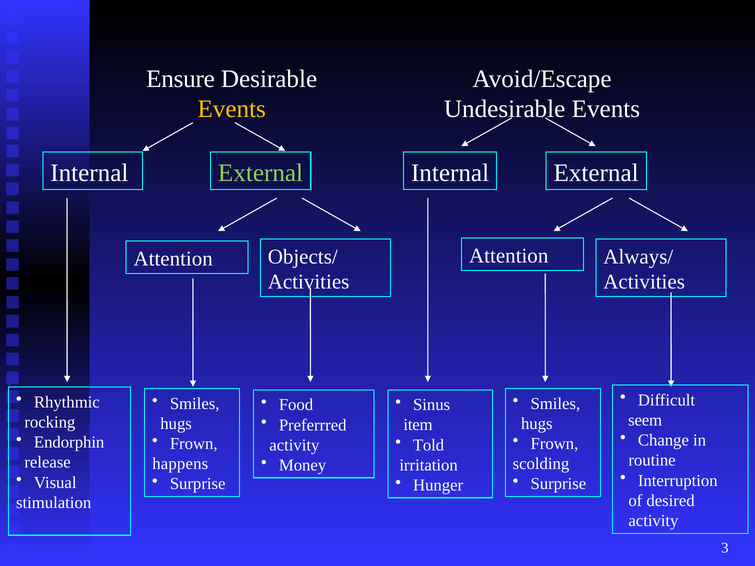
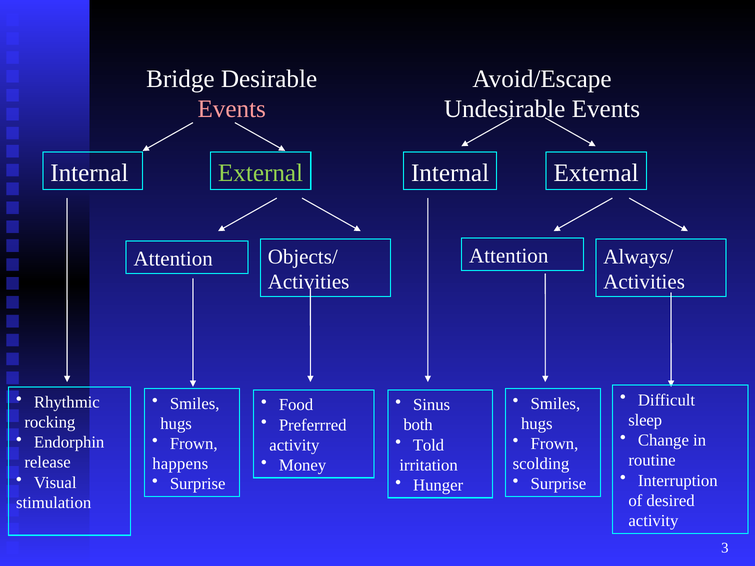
Ensure: Ensure -> Bridge (180, 79)
Events colour: yellow -> pink (232, 109)
seem: seem -> sleep (645, 420)
item: item -> both (418, 425)
